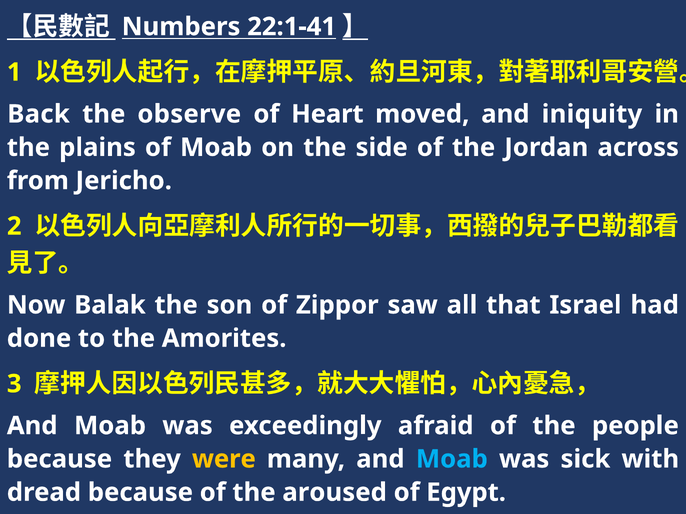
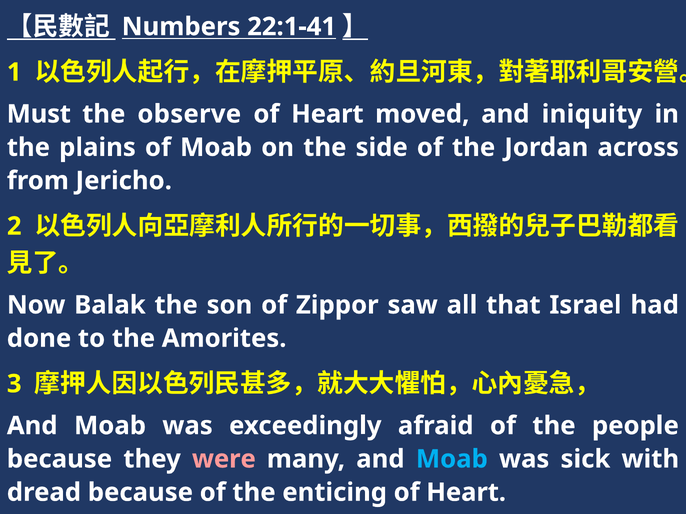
Back: Back -> Must (39, 114)
were colour: yellow -> pink (224, 459)
aroused: aroused -> enticing (335, 493)
Egypt: Egypt -> Heart (466, 493)
